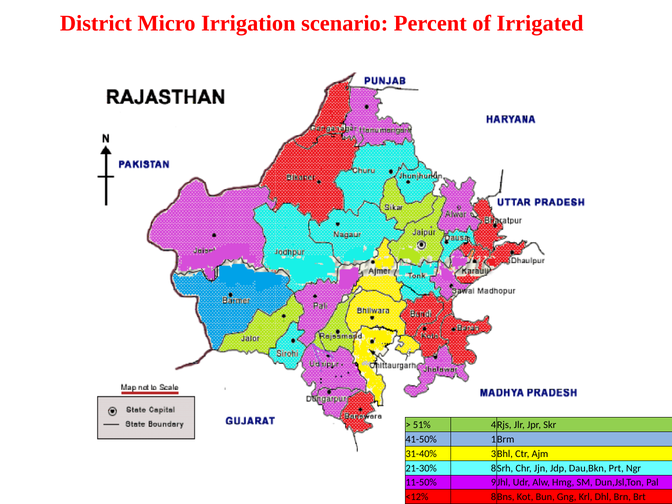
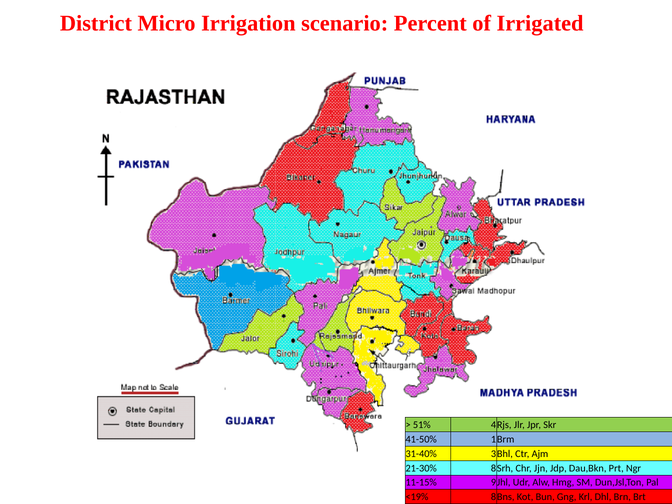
11-50%: 11-50% -> 11-15% (421, 483)
<12%: <12% -> <19% (417, 497)
